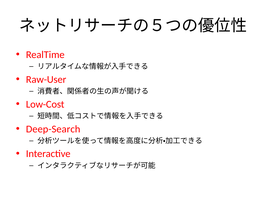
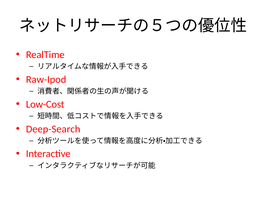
Raw-User: Raw-User -> Raw-Ipod (46, 80)
